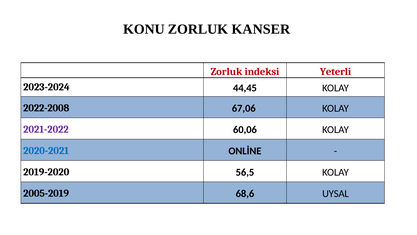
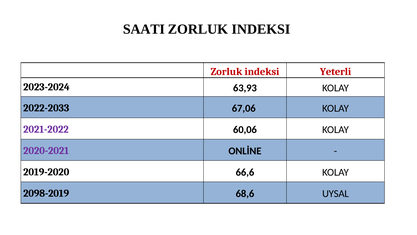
KONU: KONU -> SAATI (144, 29)
KANSER: KANSER -> INDEKSI (261, 29)
44,45: 44,45 -> 63,93 (245, 88)
2022-2008: 2022-2008 -> 2022-2033 (46, 108)
2020-2021 colour: blue -> purple (46, 150)
56,5: 56,5 -> 66,6 (245, 172)
2005-2019: 2005-2019 -> 2098-2019 (46, 193)
